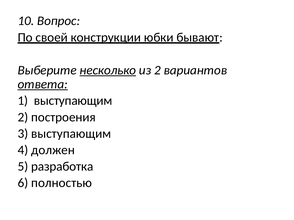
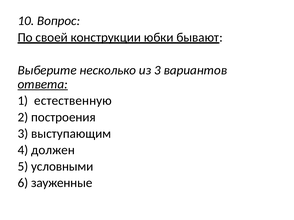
несколько underline: present -> none (108, 70)
из 2: 2 -> 3 (157, 70)
выступающим: выступающим -> естественную (73, 101)
разработка: разработка -> условными (62, 167)
полностью: полностью -> зауженные (62, 183)
